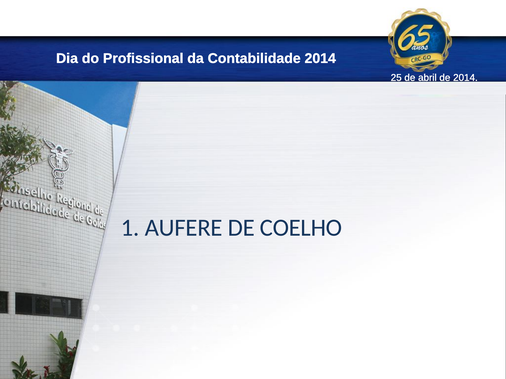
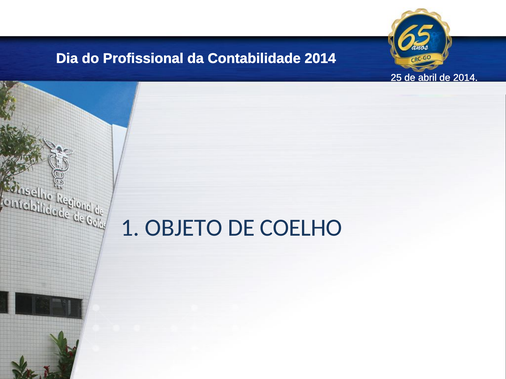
AUFERE: AUFERE -> OBJETO (184, 228)
